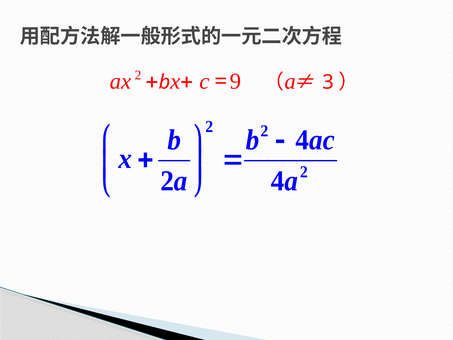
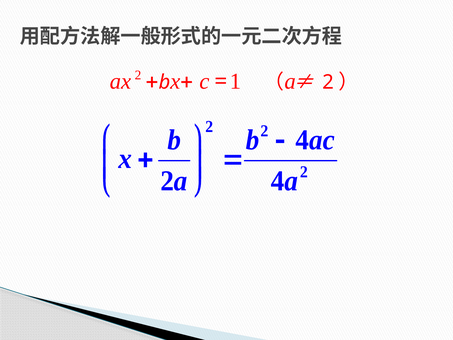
9: 9 -> 1 (236, 81)
3: 3 -> 2 (328, 82)
